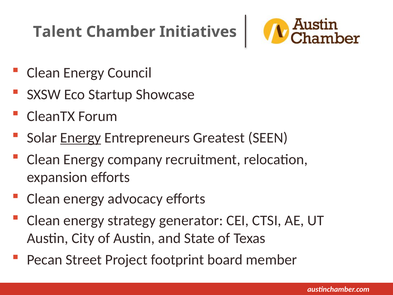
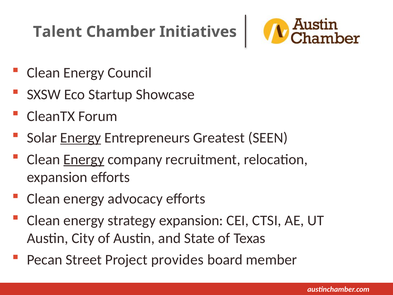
Energy underline: none -> present (84, 159)
strategy generator: generator -> expansion (191, 220)
footprint: footprint -> provides (177, 260)
